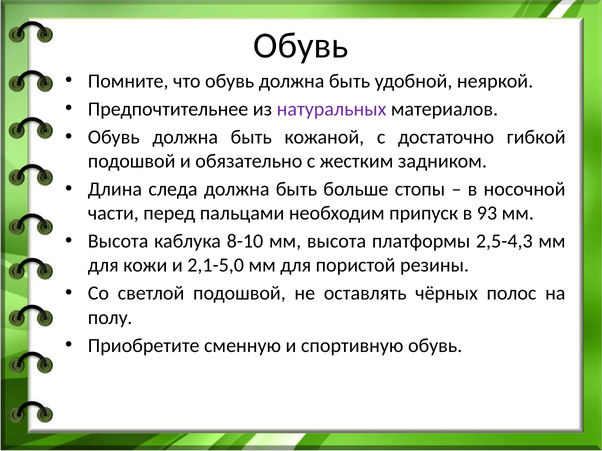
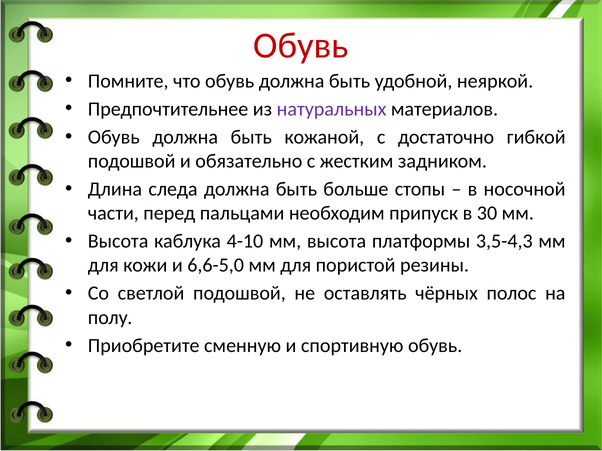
Обувь colour: black -> red (301, 46)
93: 93 -> 30 (487, 213)
8-10: 8-10 -> 4-10 (245, 242)
2,5-4,3: 2,5-4,3 -> 3,5-4,3 (504, 242)
2,1-5,0: 2,1-5,0 -> 6,6-5,0 (216, 266)
